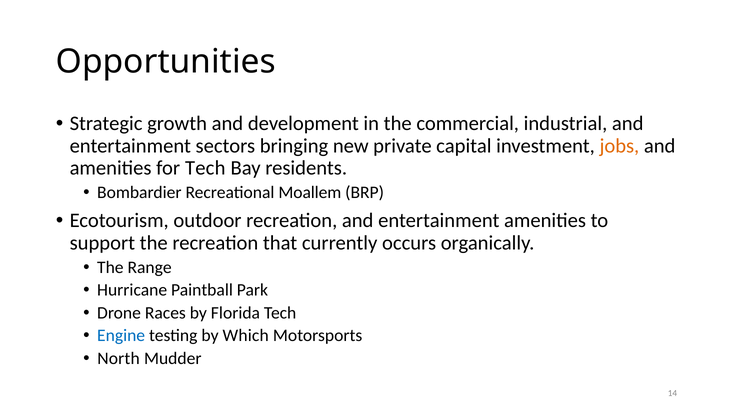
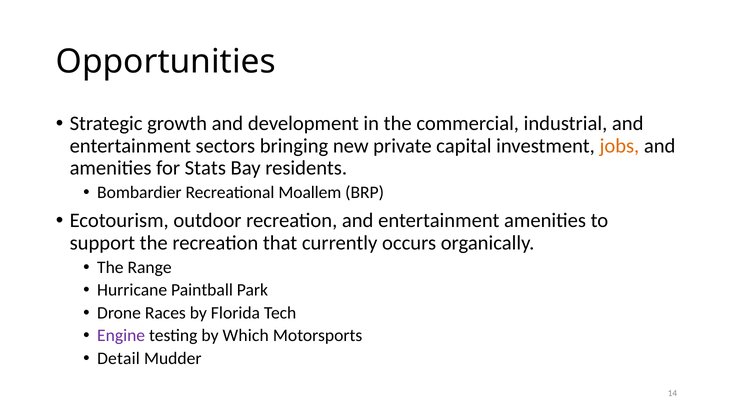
for Tech: Tech -> Stats (205, 168)
Engine colour: blue -> purple (121, 336)
North: North -> Detail (119, 359)
